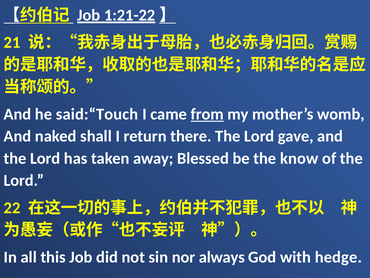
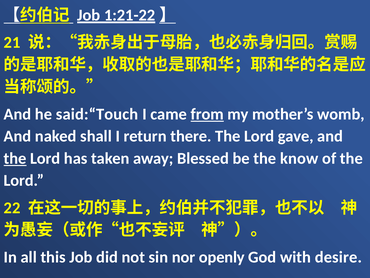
the underline: none -> present (15, 158)
always: always -> openly (222, 257)
hedge: hedge -> desire (338, 257)
